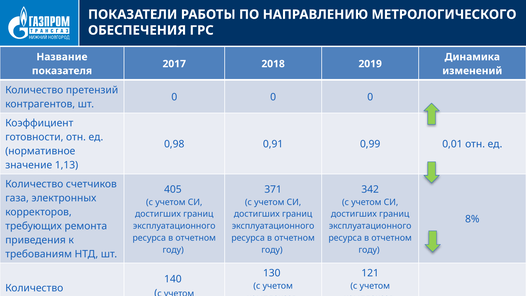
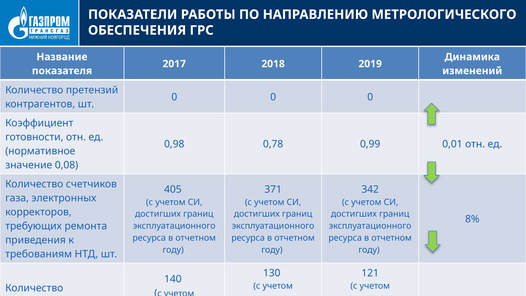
0,91: 0,91 -> 0,78 (273, 144)
1,13: 1,13 -> 0,08 (67, 165)
